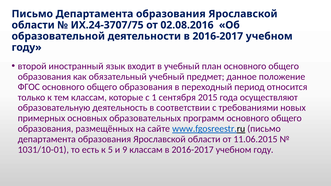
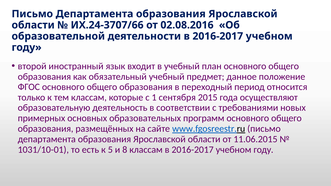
ИХ.24-3707/75: ИХ.24-3707/75 -> ИХ.24-3707/66 (107, 25)
9: 9 -> 8 (125, 150)
